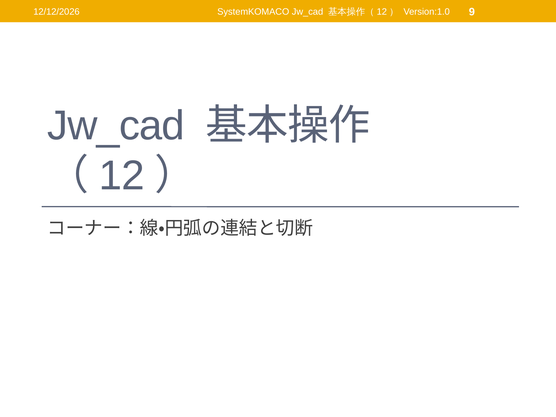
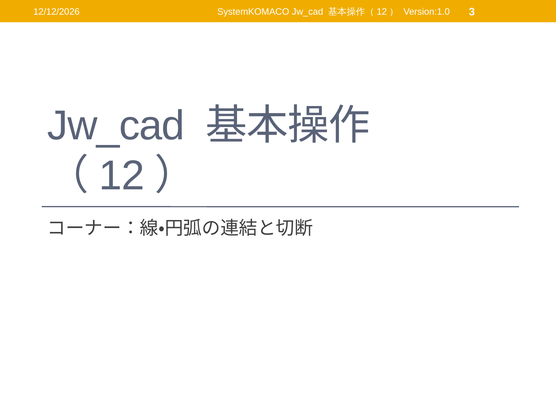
9: 9 -> 3 (472, 12)
